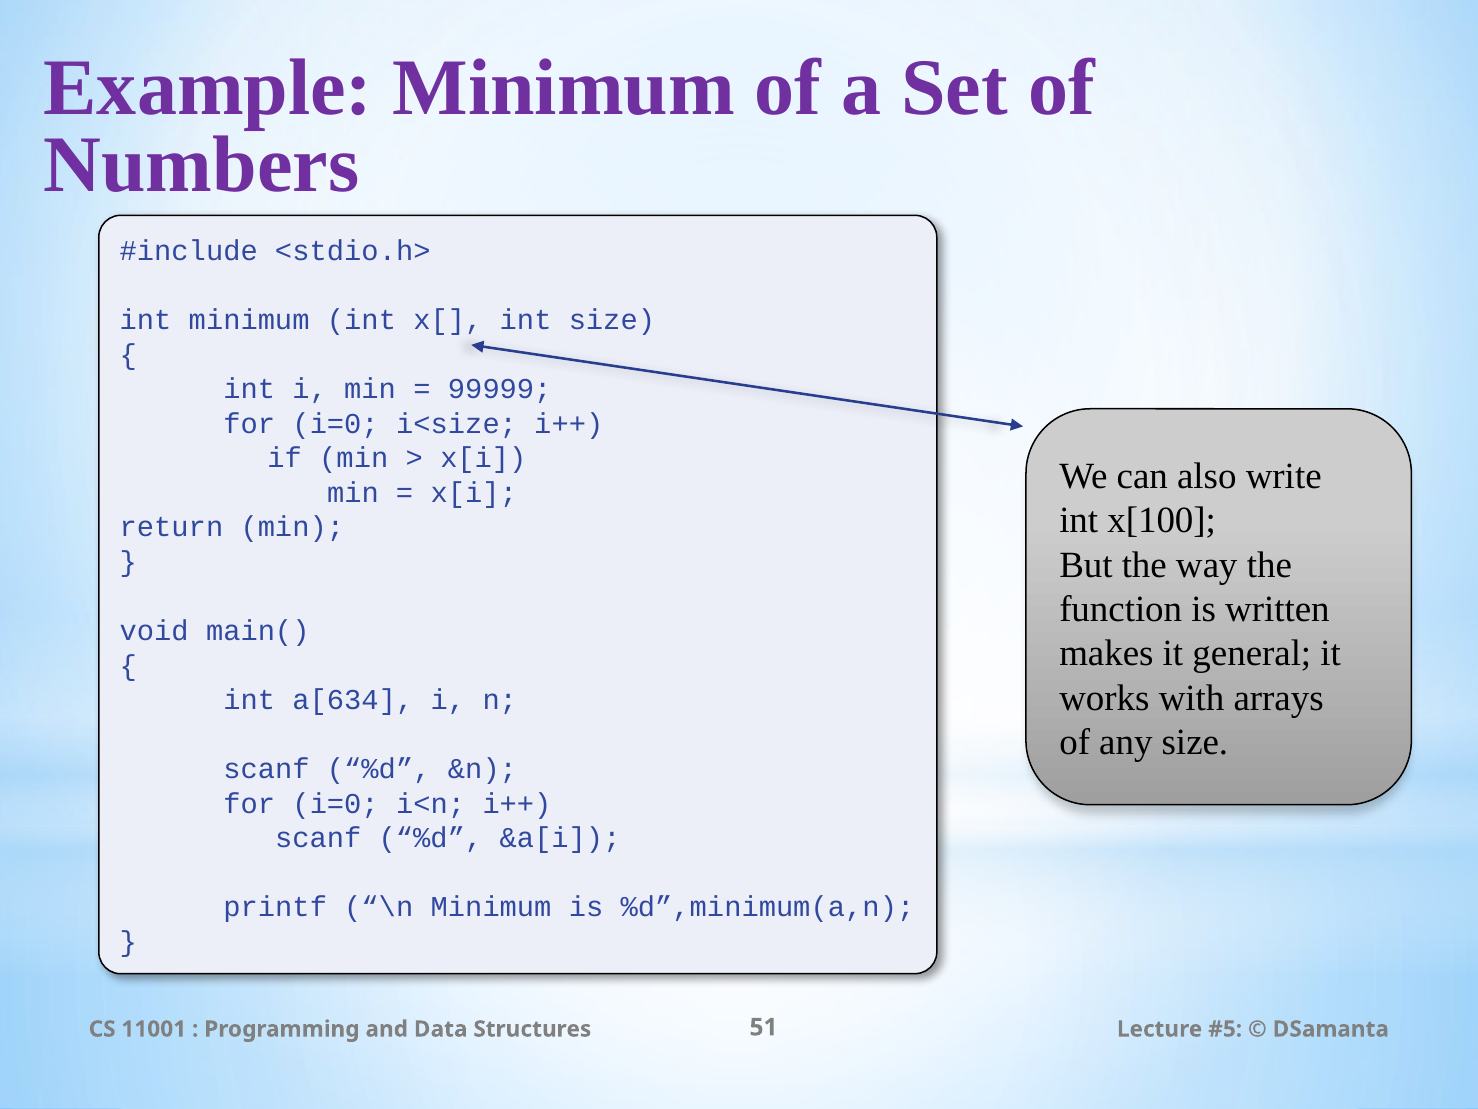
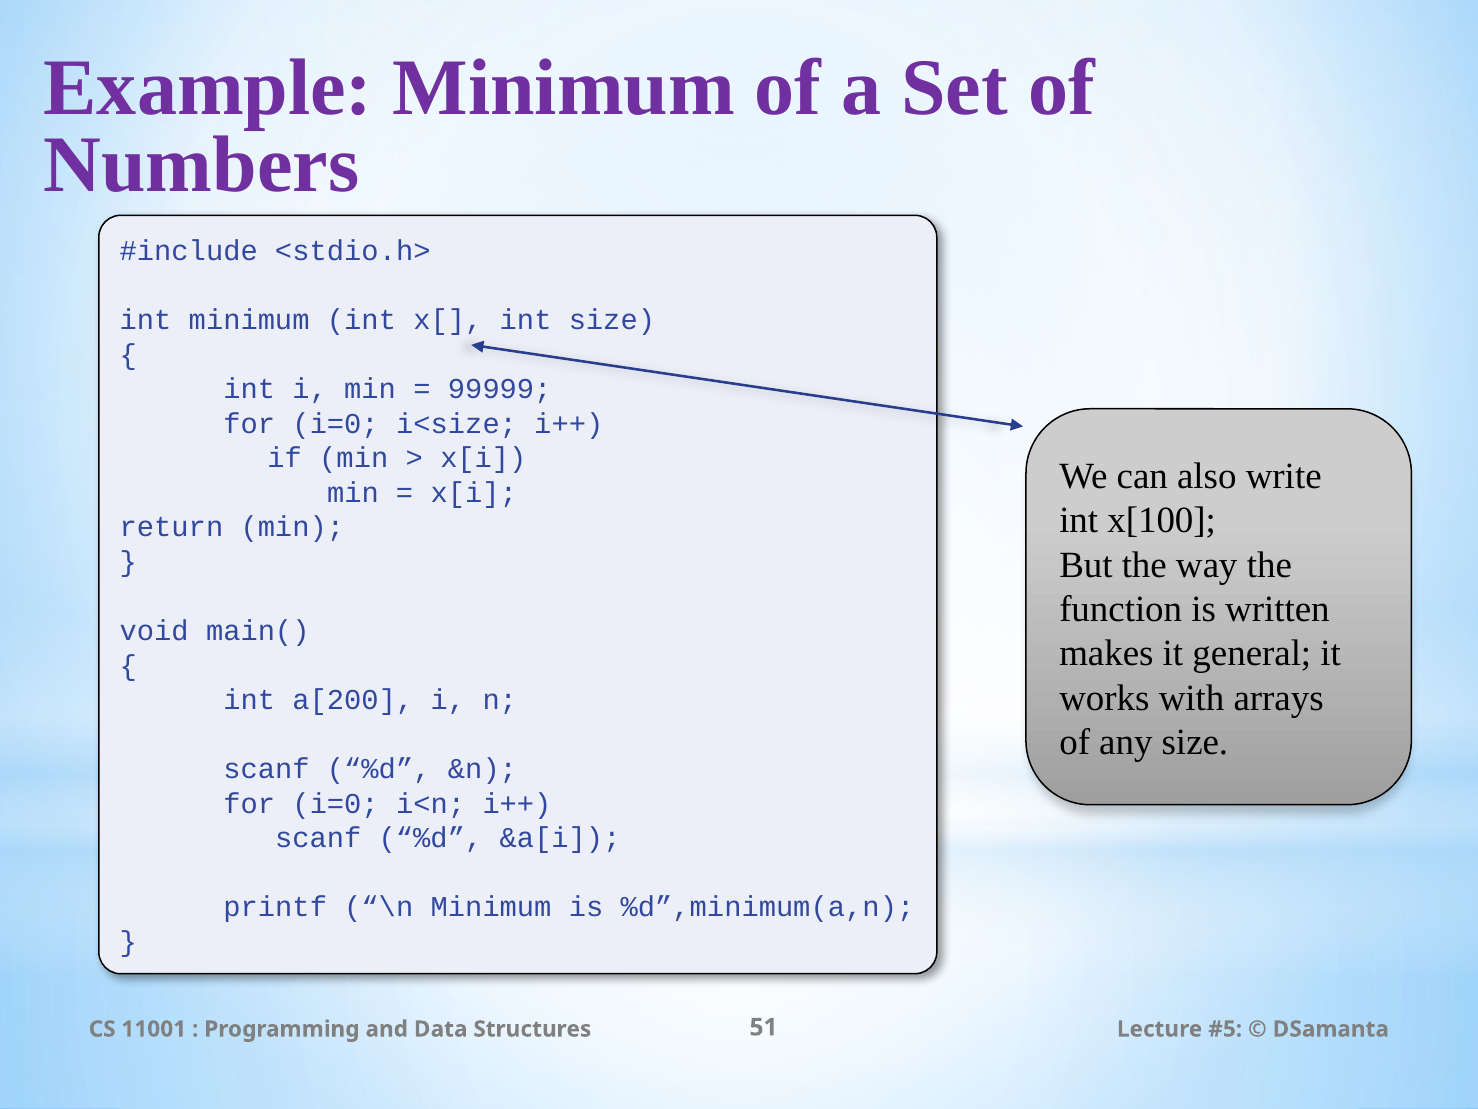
a[634: a[634 -> a[200 (353, 700)
